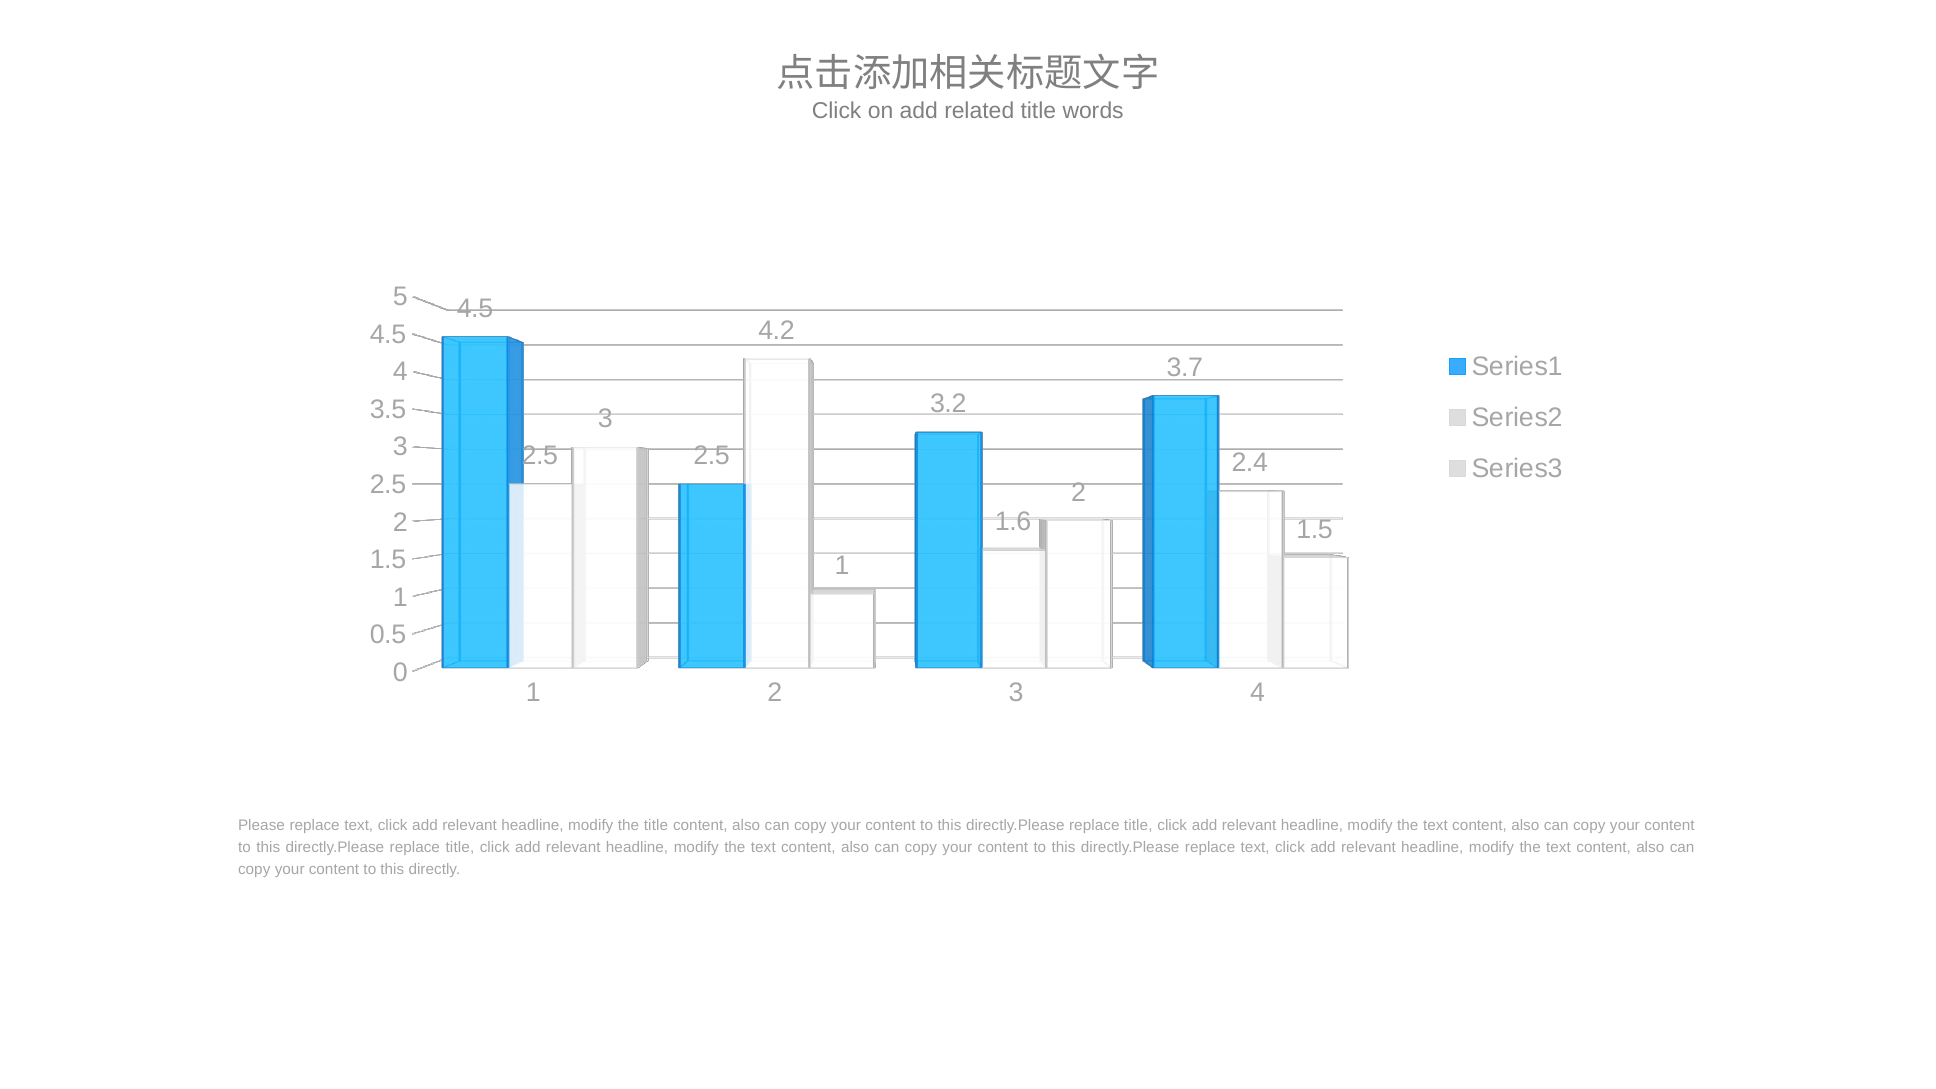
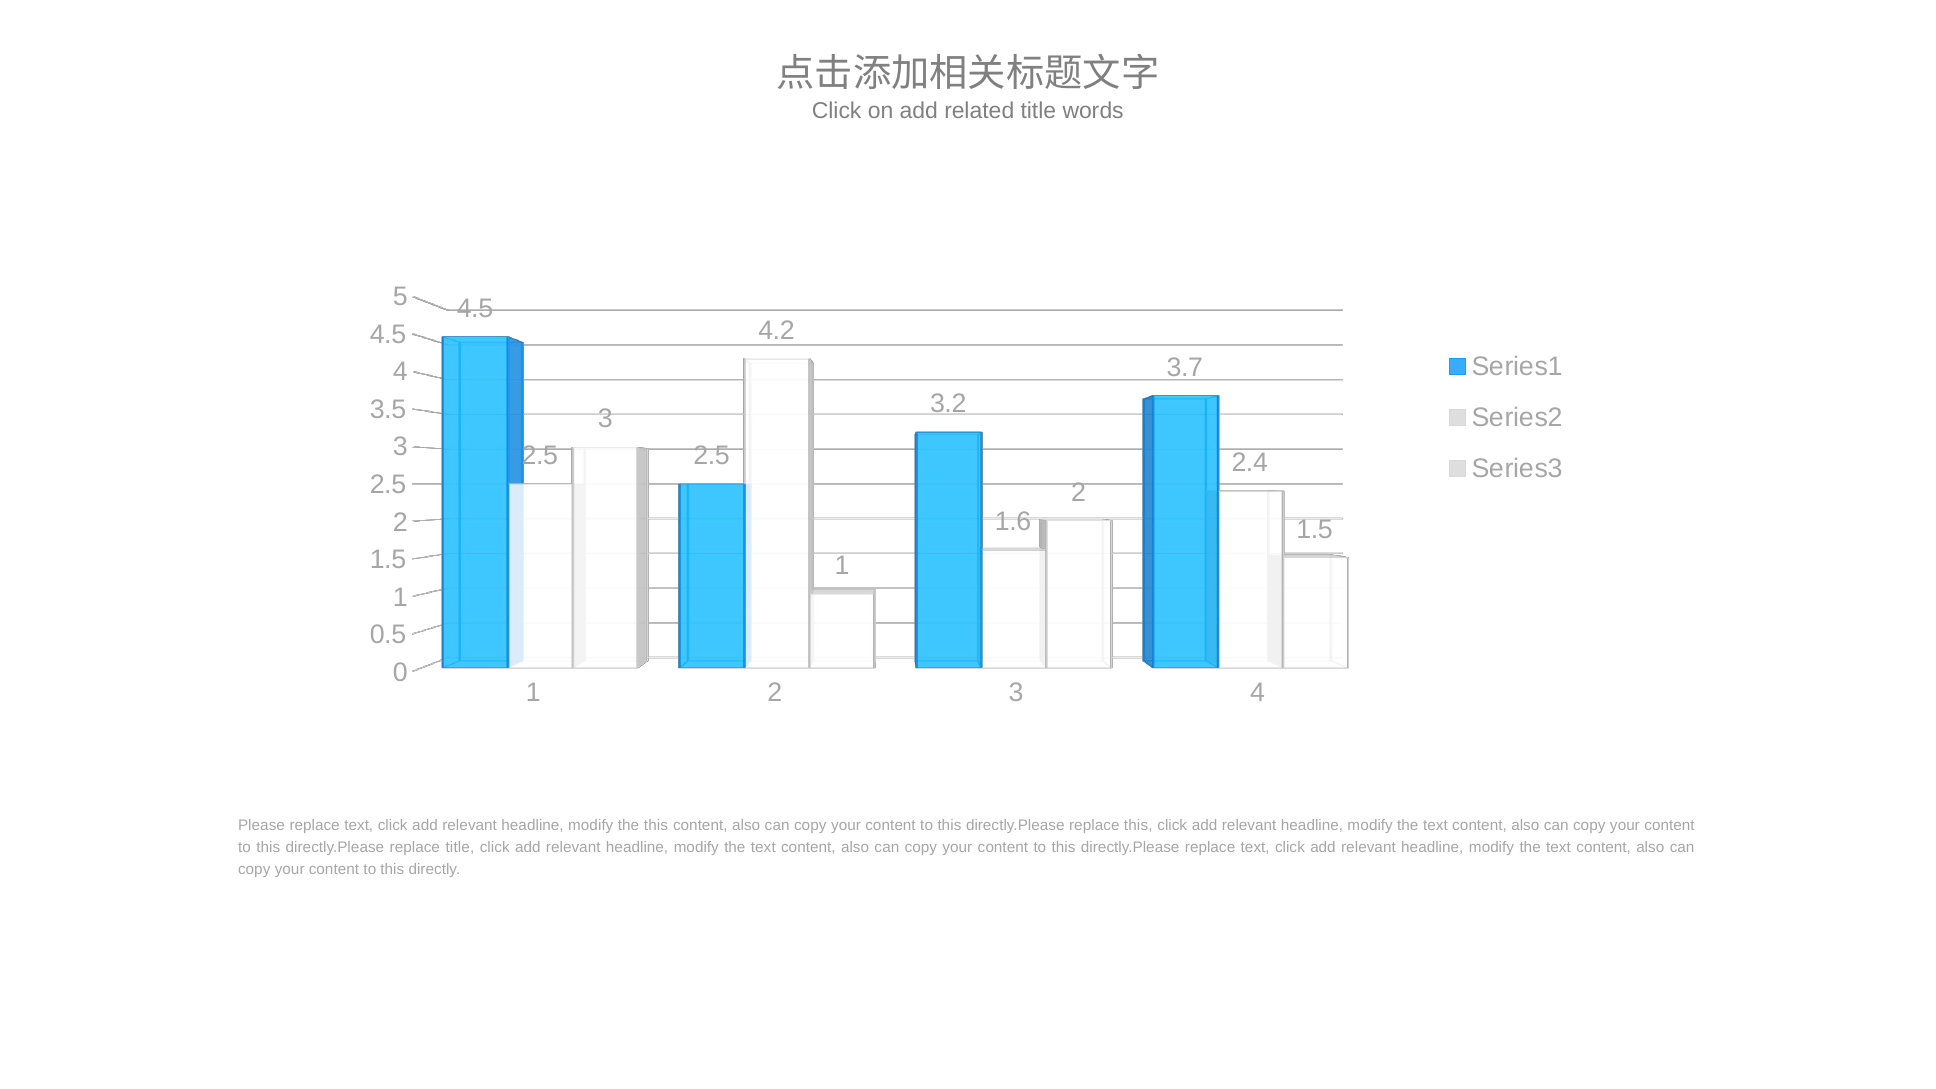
the title: title -> this (656, 825)
title: title -> this (1138, 825)
